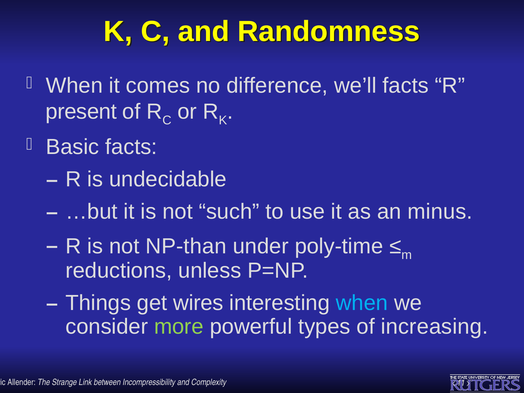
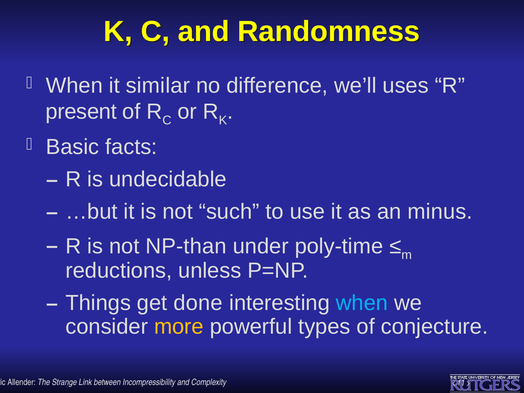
comes: comes -> similar (158, 86)
we’ll facts: facts -> uses (406, 86)
wires: wires -> done (198, 303)
more colour: light green -> yellow (179, 327)
increasing: increasing -> conjecture (435, 327)
